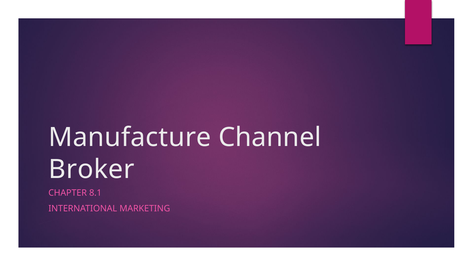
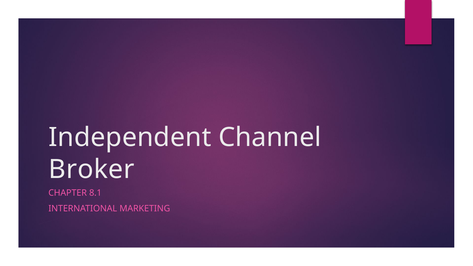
Manufacture: Manufacture -> Independent (130, 138)
